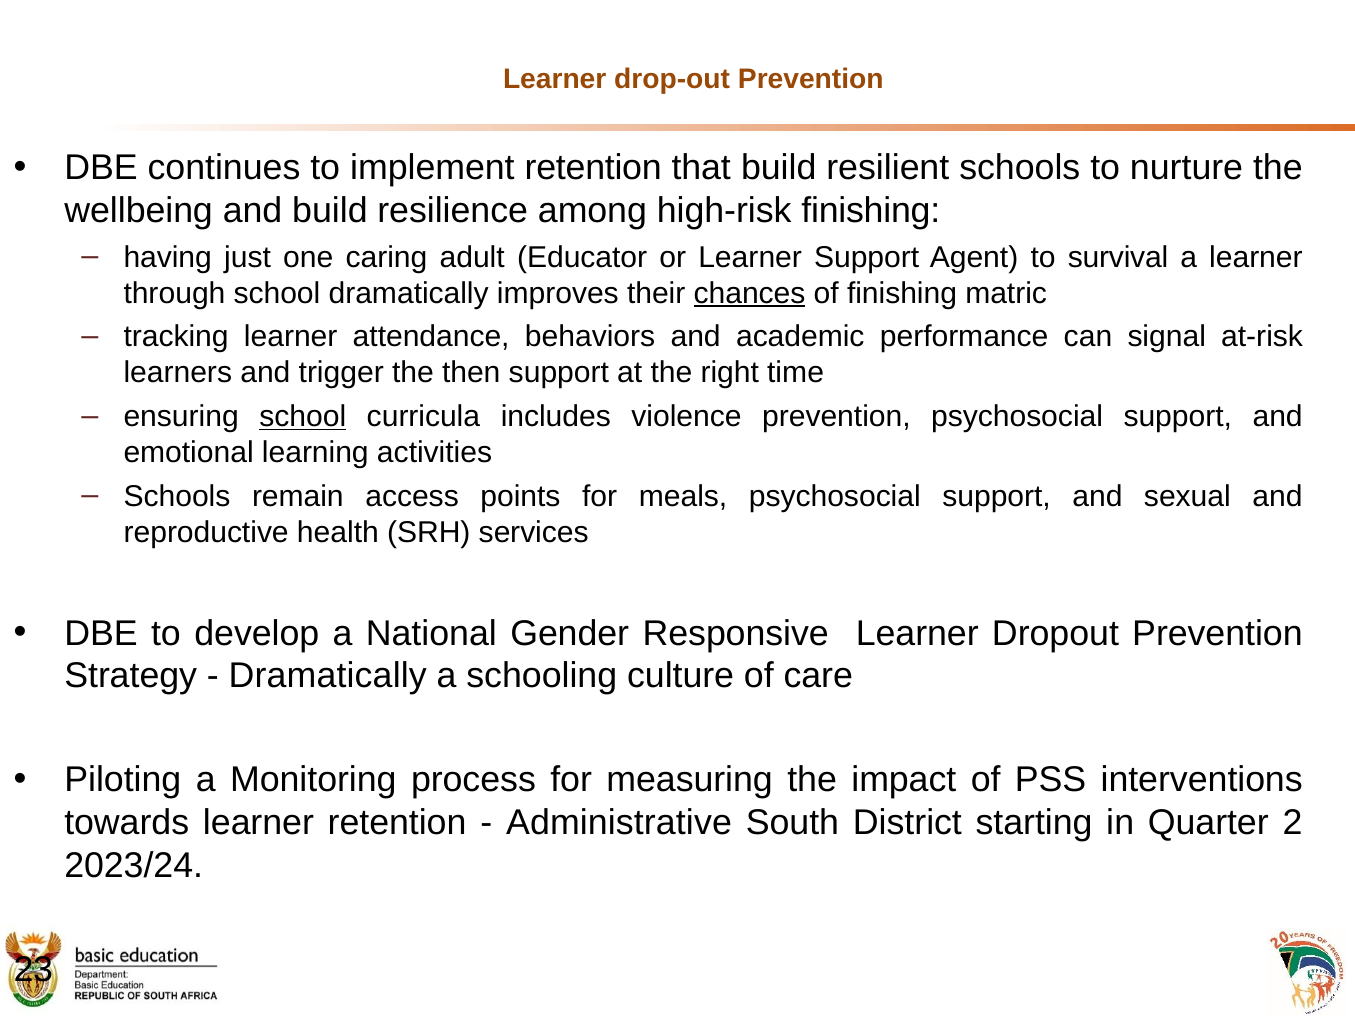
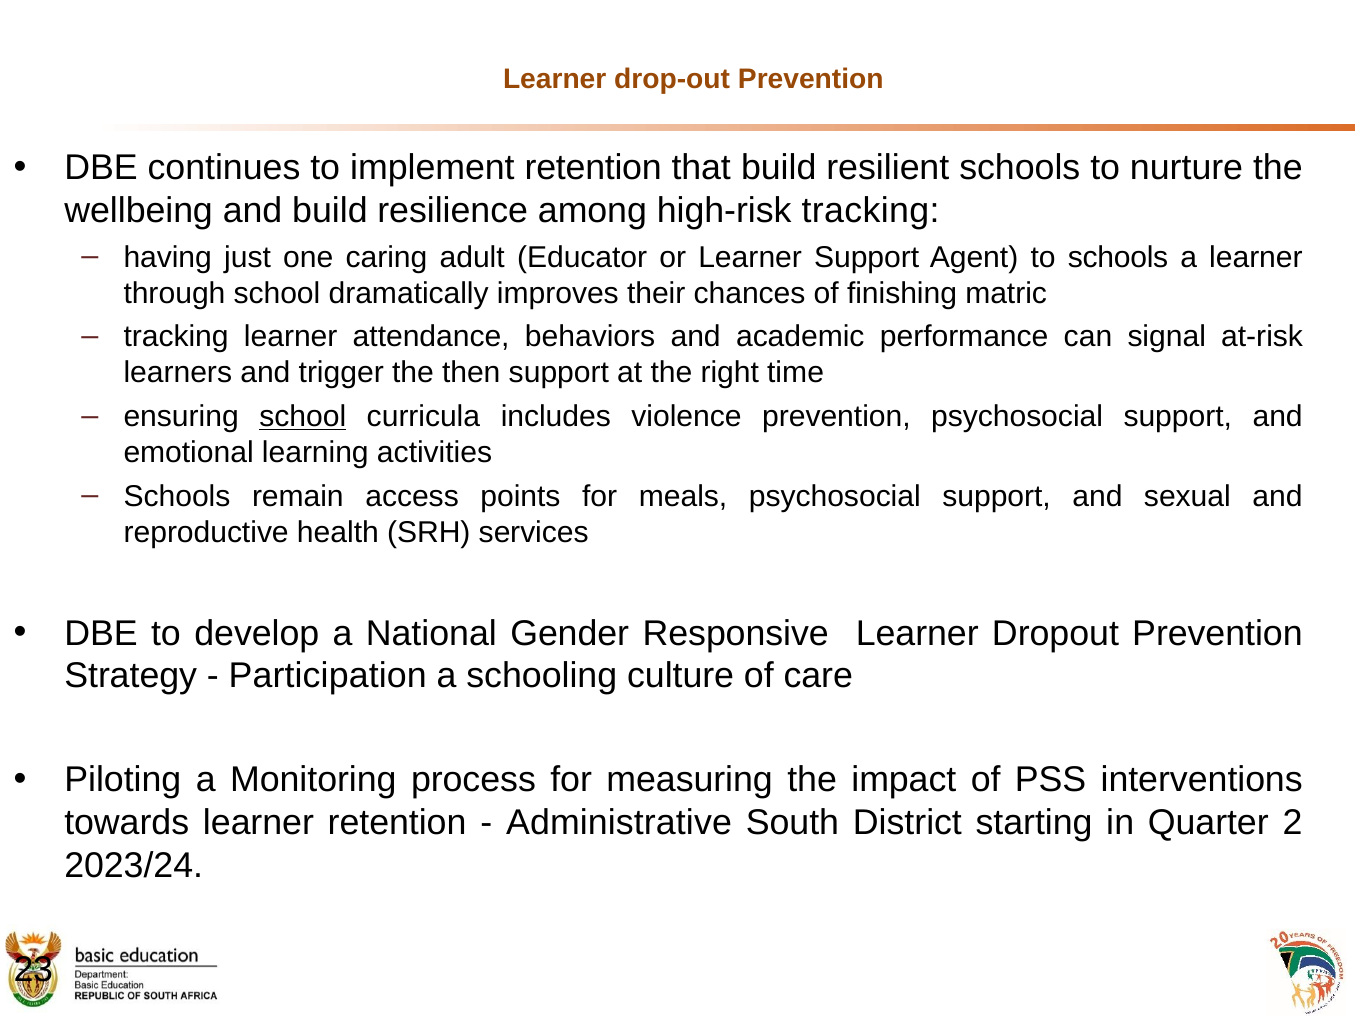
high-risk finishing: finishing -> tracking (870, 211)
to survival: survival -> schools (1118, 257)
chances underline: present -> none (750, 293)
Dramatically: Dramatically -> Participation (328, 676)
